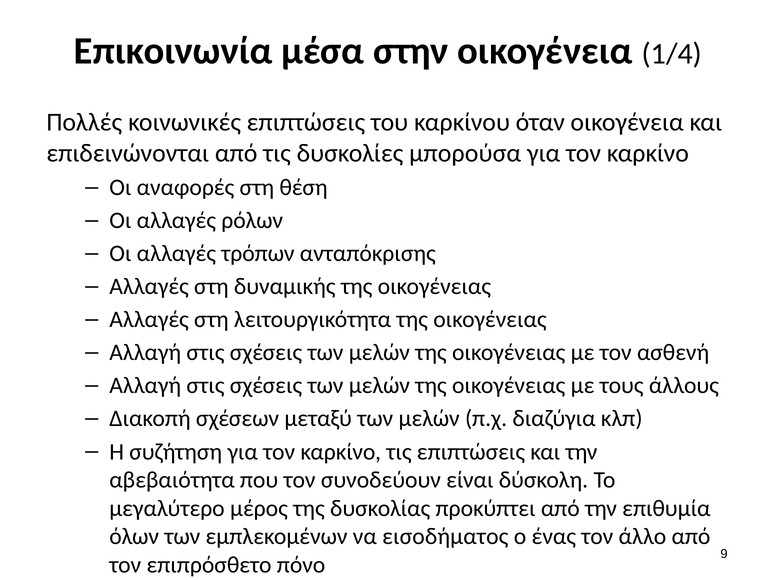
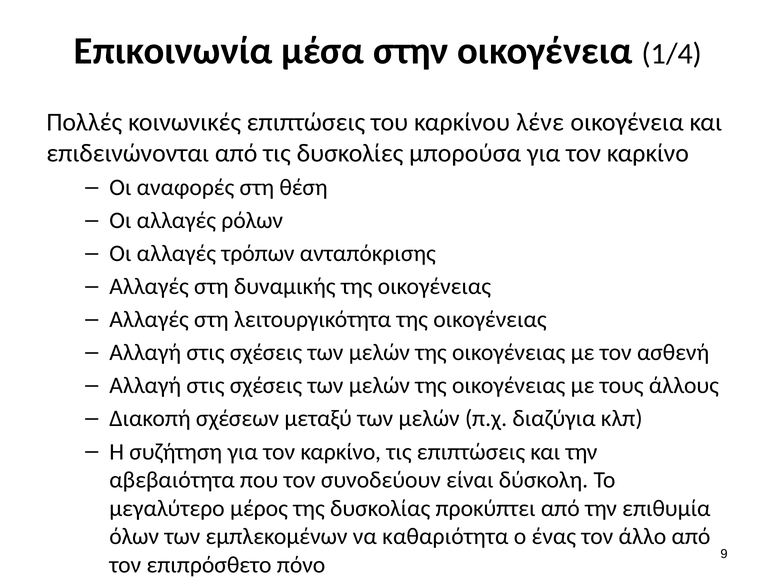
όταν: όταν -> λένε (540, 122)
εισοδήματος: εισοδήματος -> καθαριότητα (445, 537)
